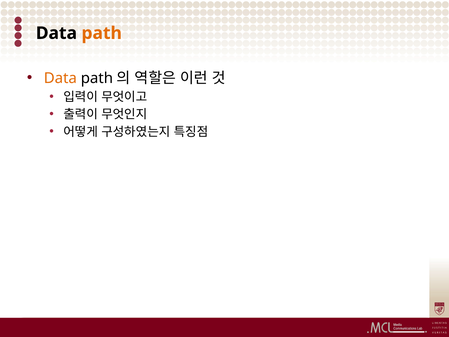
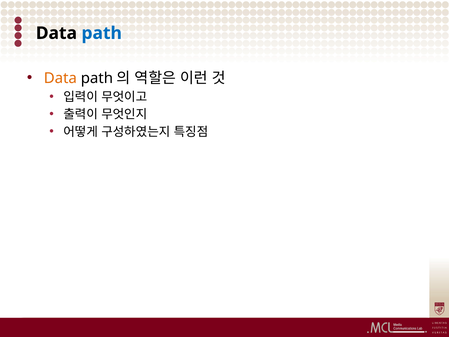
path colour: orange -> blue (102, 33)
